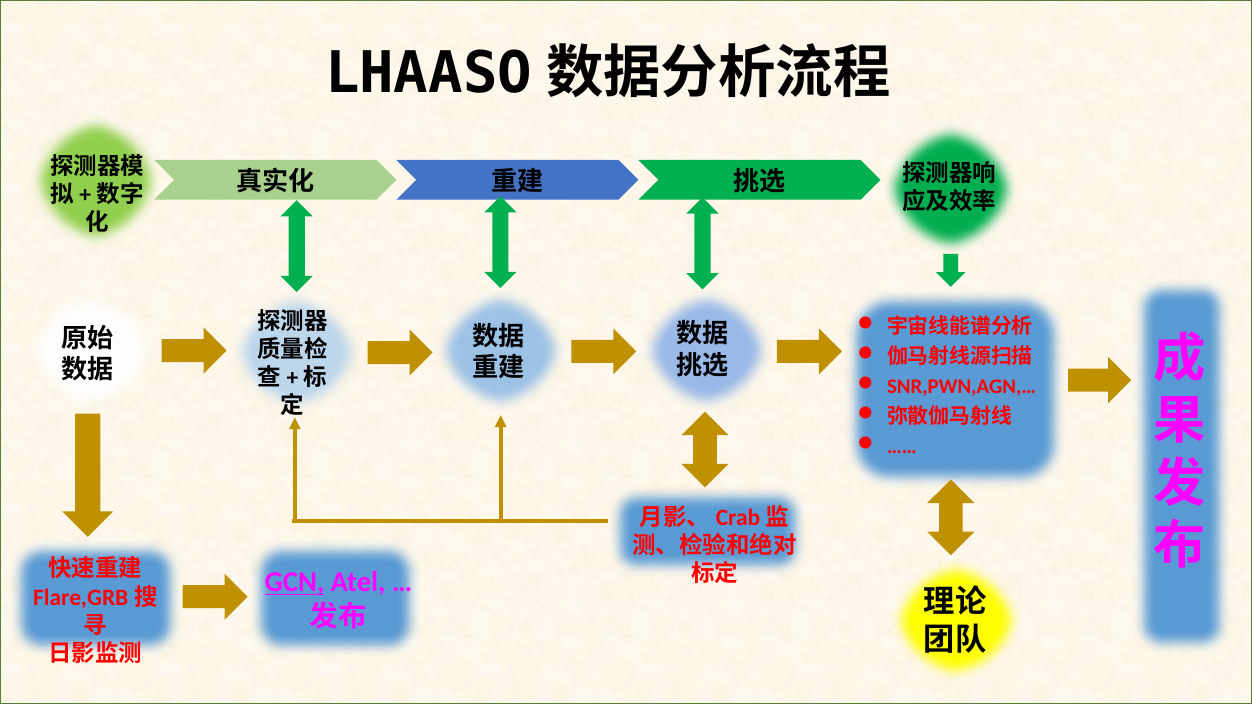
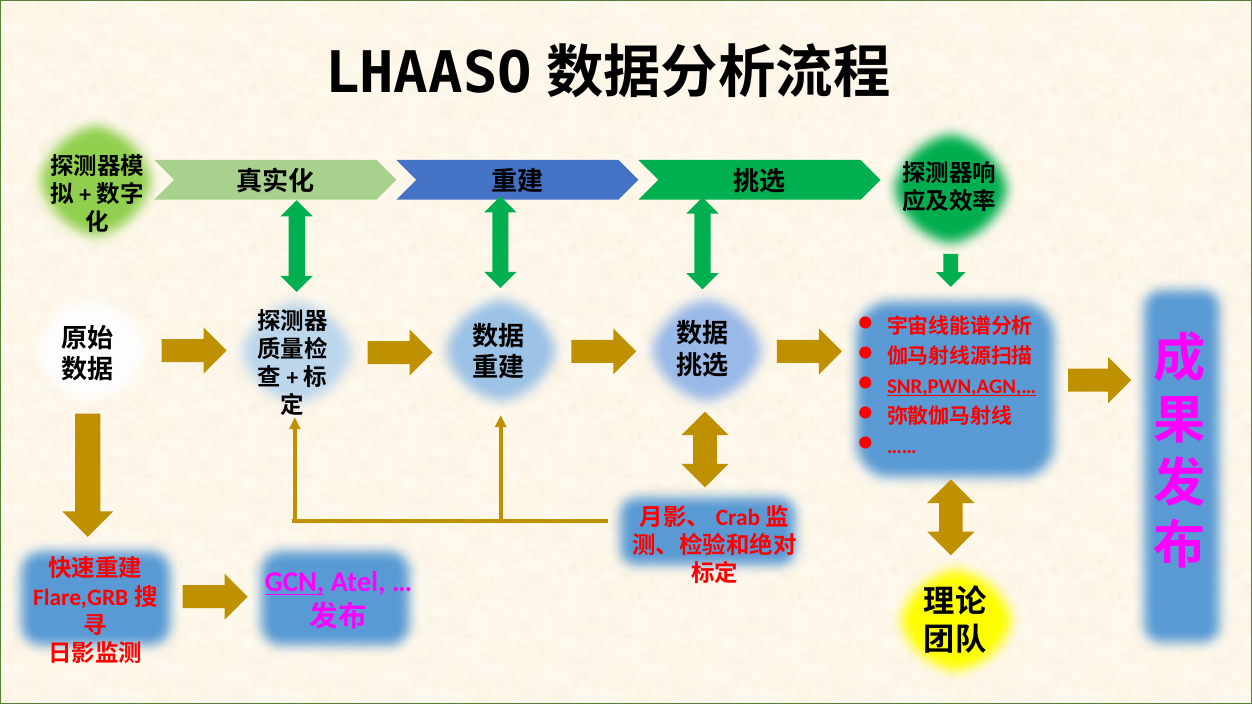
SNR,PWN,AGN,… underline: none -> present (962, 387)
